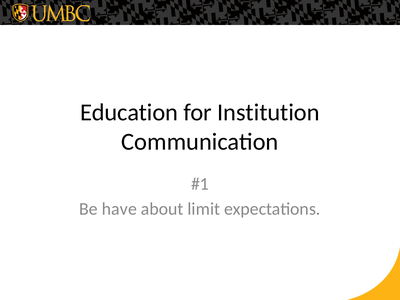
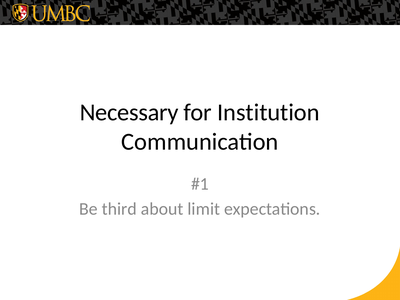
Education: Education -> Necessary (129, 112)
have: have -> third (119, 209)
